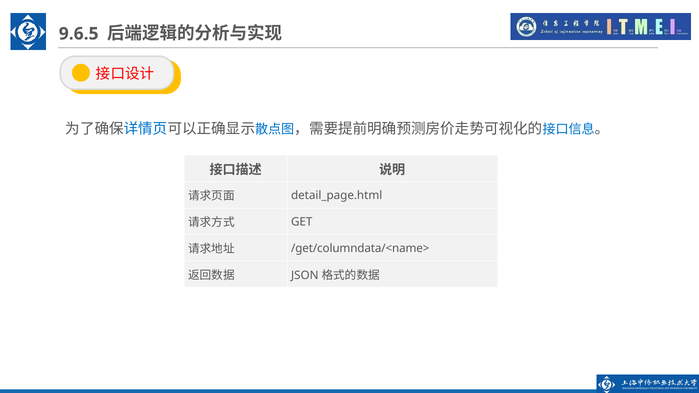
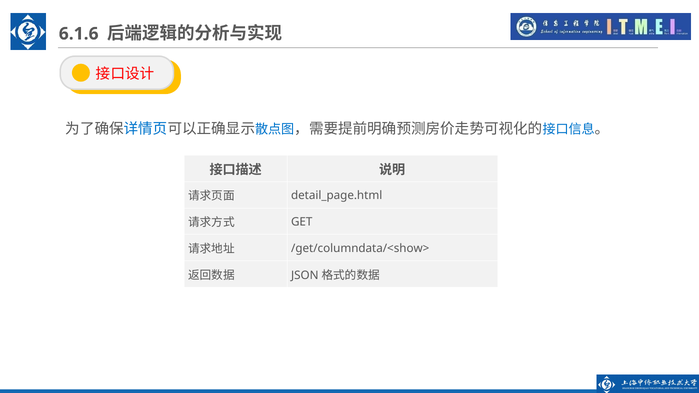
9.6.5: 9.6.5 -> 6.1.6 (79, 34)
/get/columndata/<name>: /get/columndata/<name> -> /get/columndata/<show> (360, 249)
